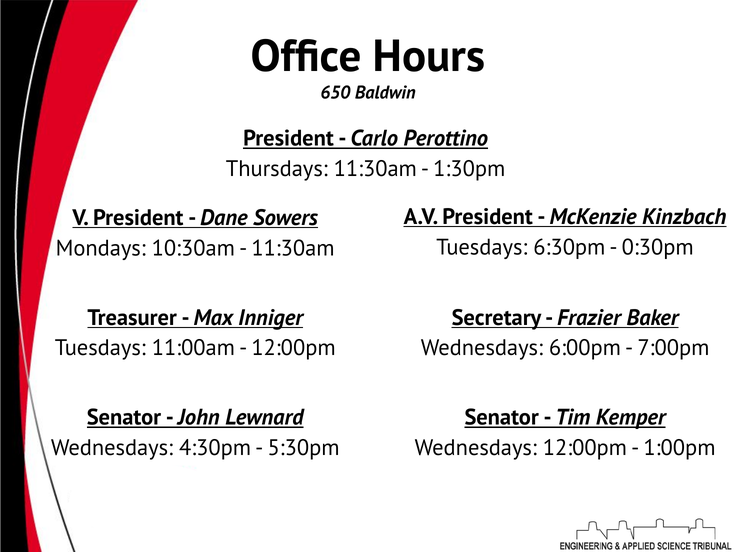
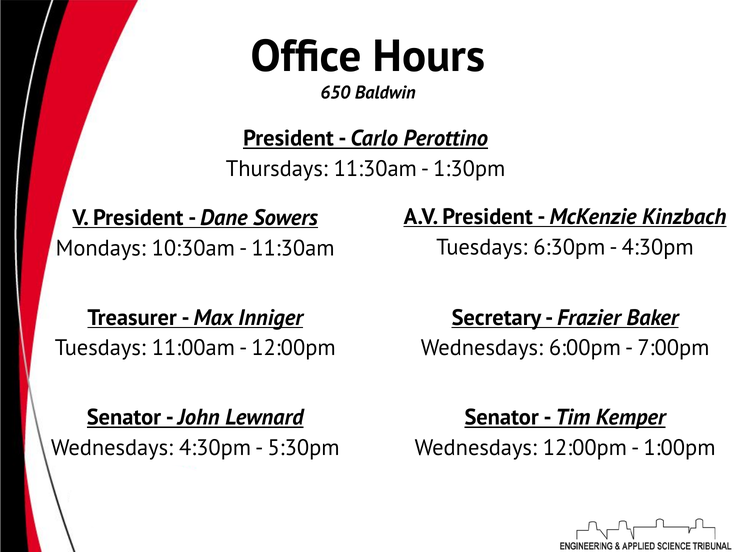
0:30pm: 0:30pm -> 4:30pm (658, 247)
